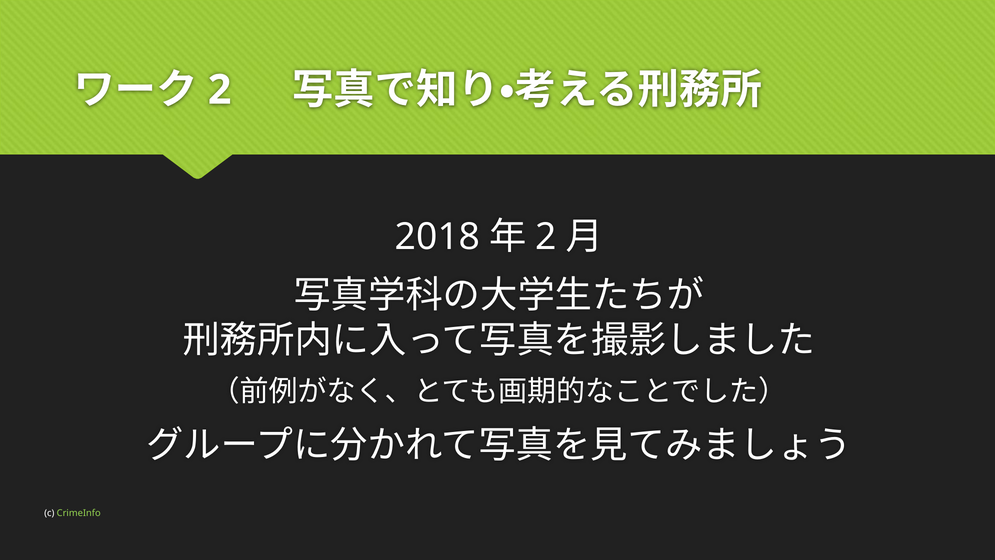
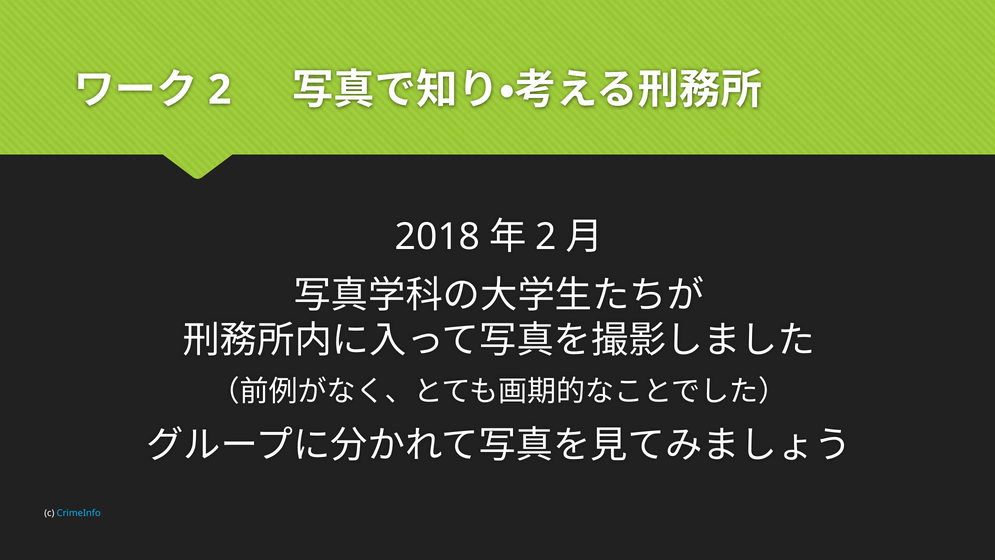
CrimeInfo colour: light green -> light blue (79, 513)
